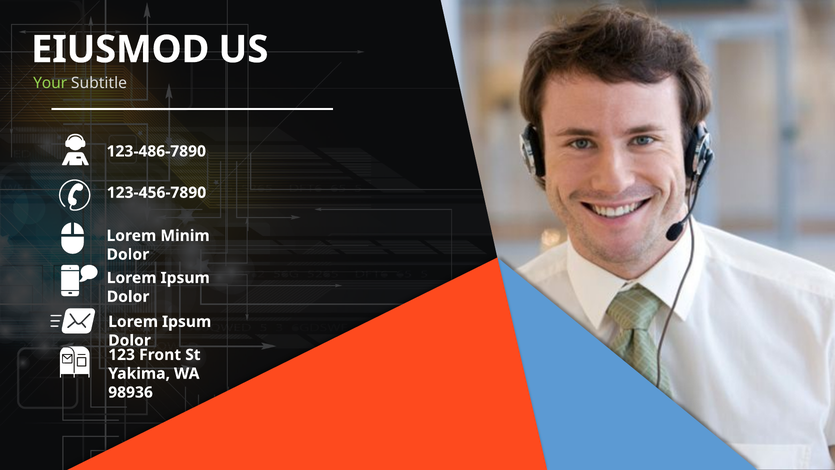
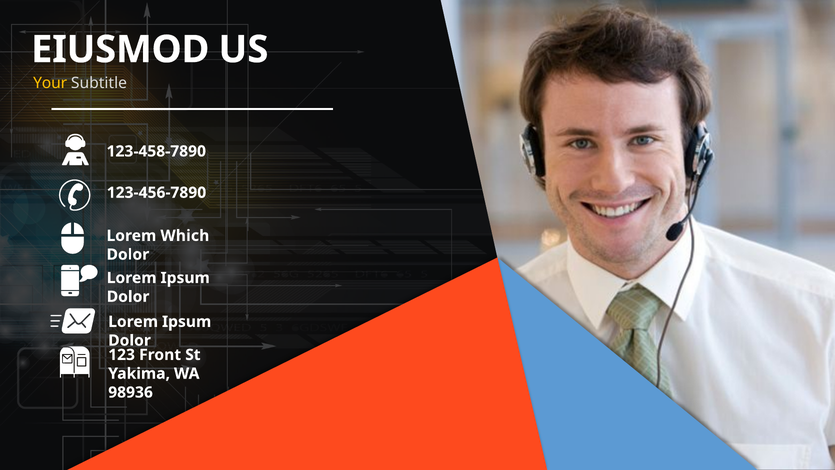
Your colour: light green -> yellow (50, 83)
123-486-7890: 123-486-7890 -> 123-458-7890 (156, 151)
Minim: Minim -> Which (185, 236)
